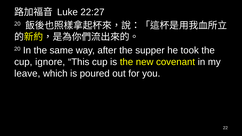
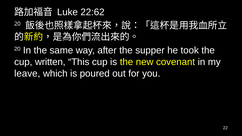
22:27: 22:27 -> 22:62 (92, 12)
ignore: ignore -> written (50, 62)
